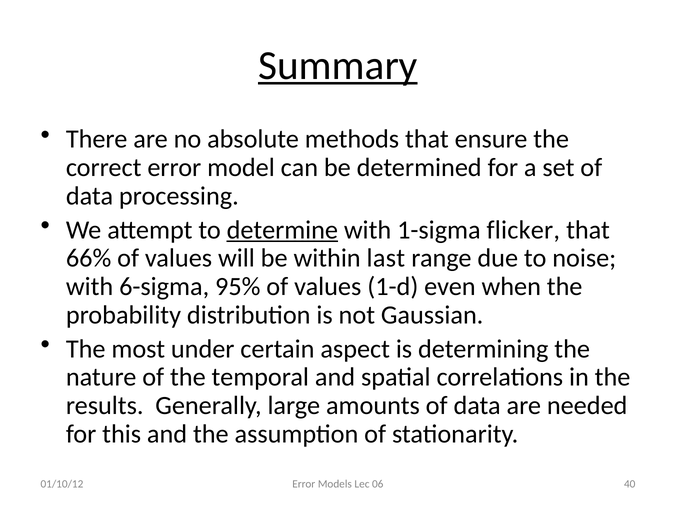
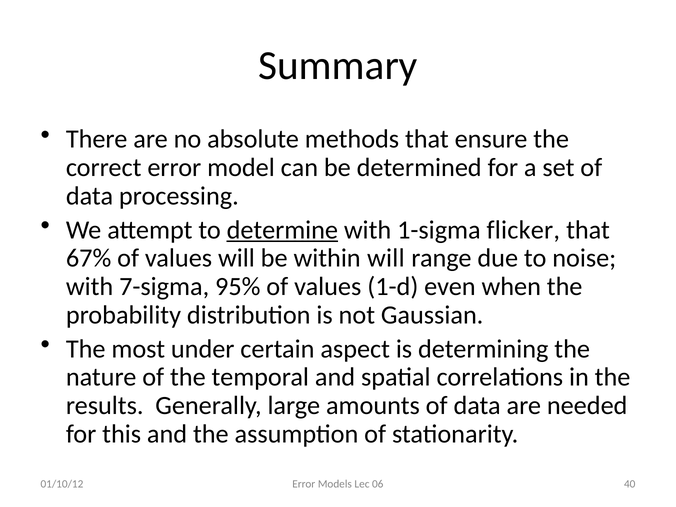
Summary underline: present -> none (338, 65)
66%: 66% -> 67% (89, 258)
within last: last -> will (386, 258)
6-sigma: 6-sigma -> 7-sigma (164, 287)
